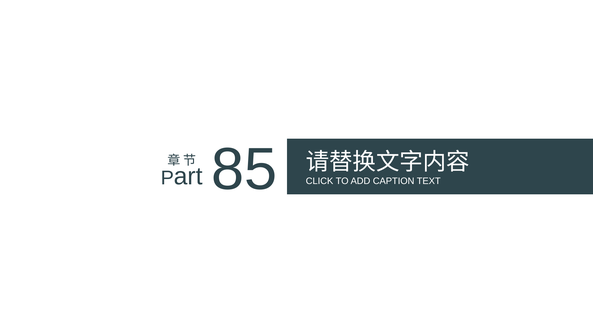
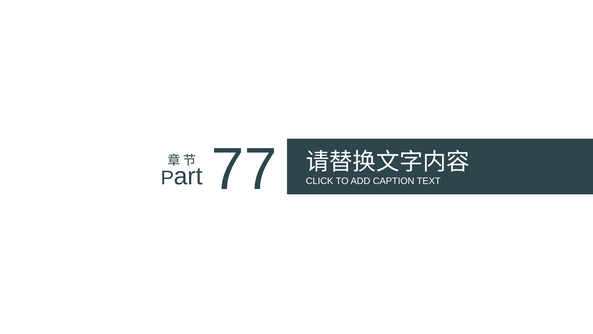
85: 85 -> 77 (244, 169)
